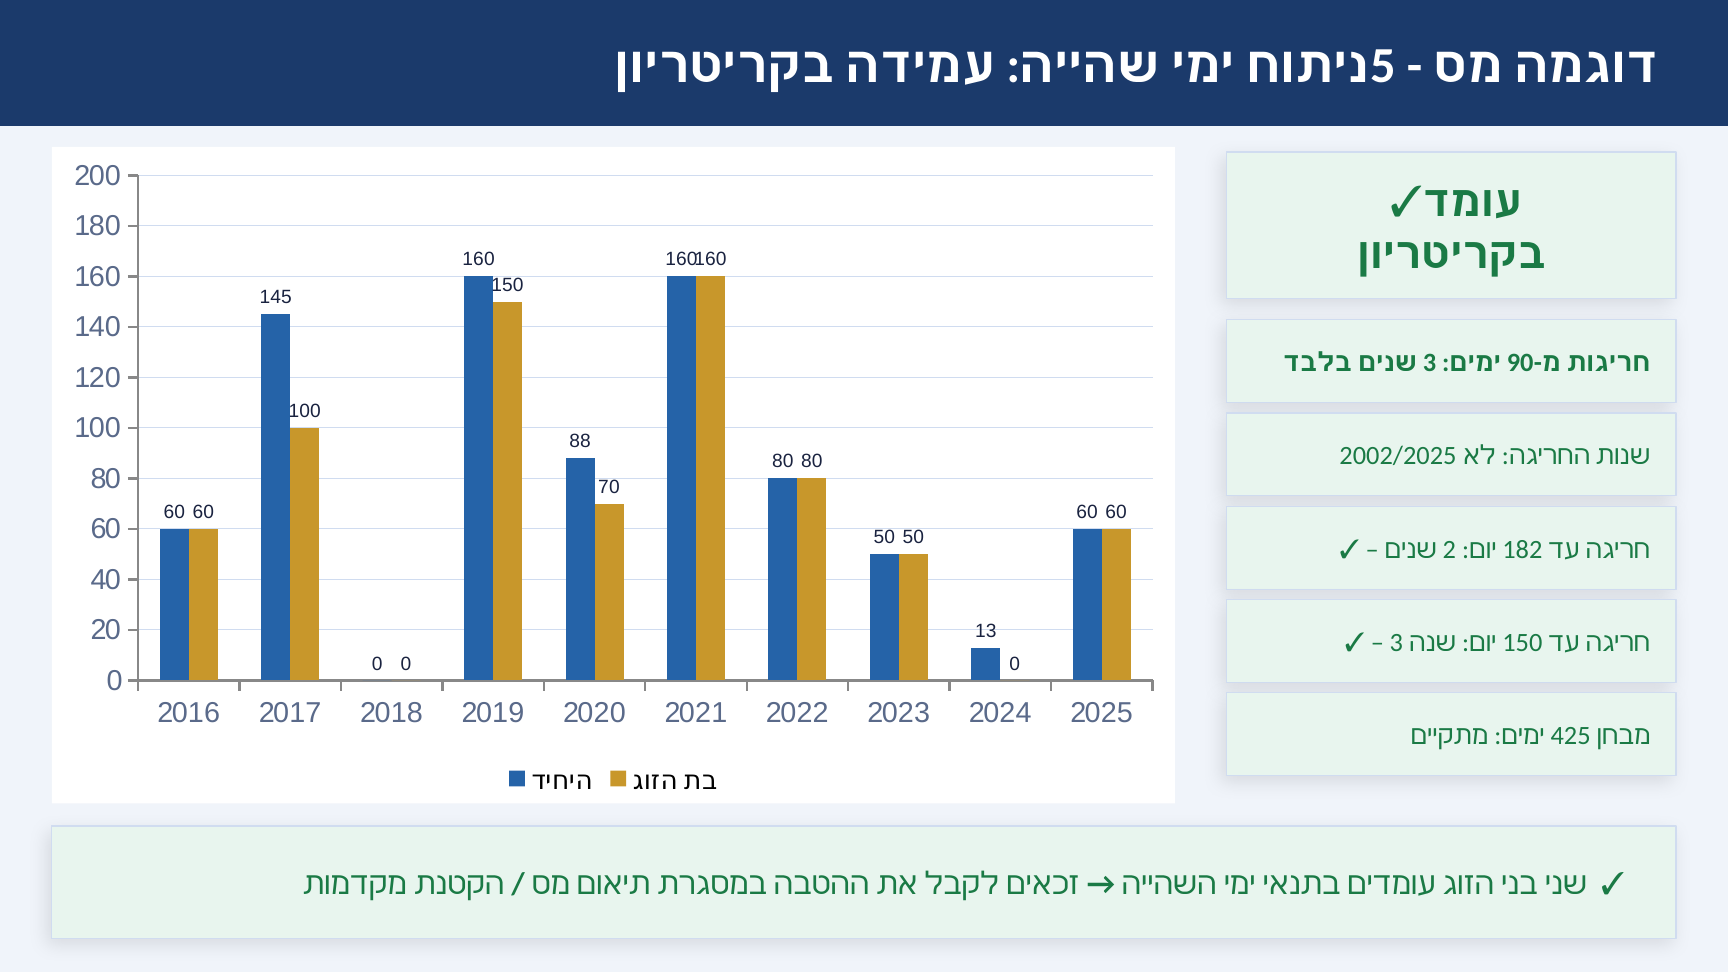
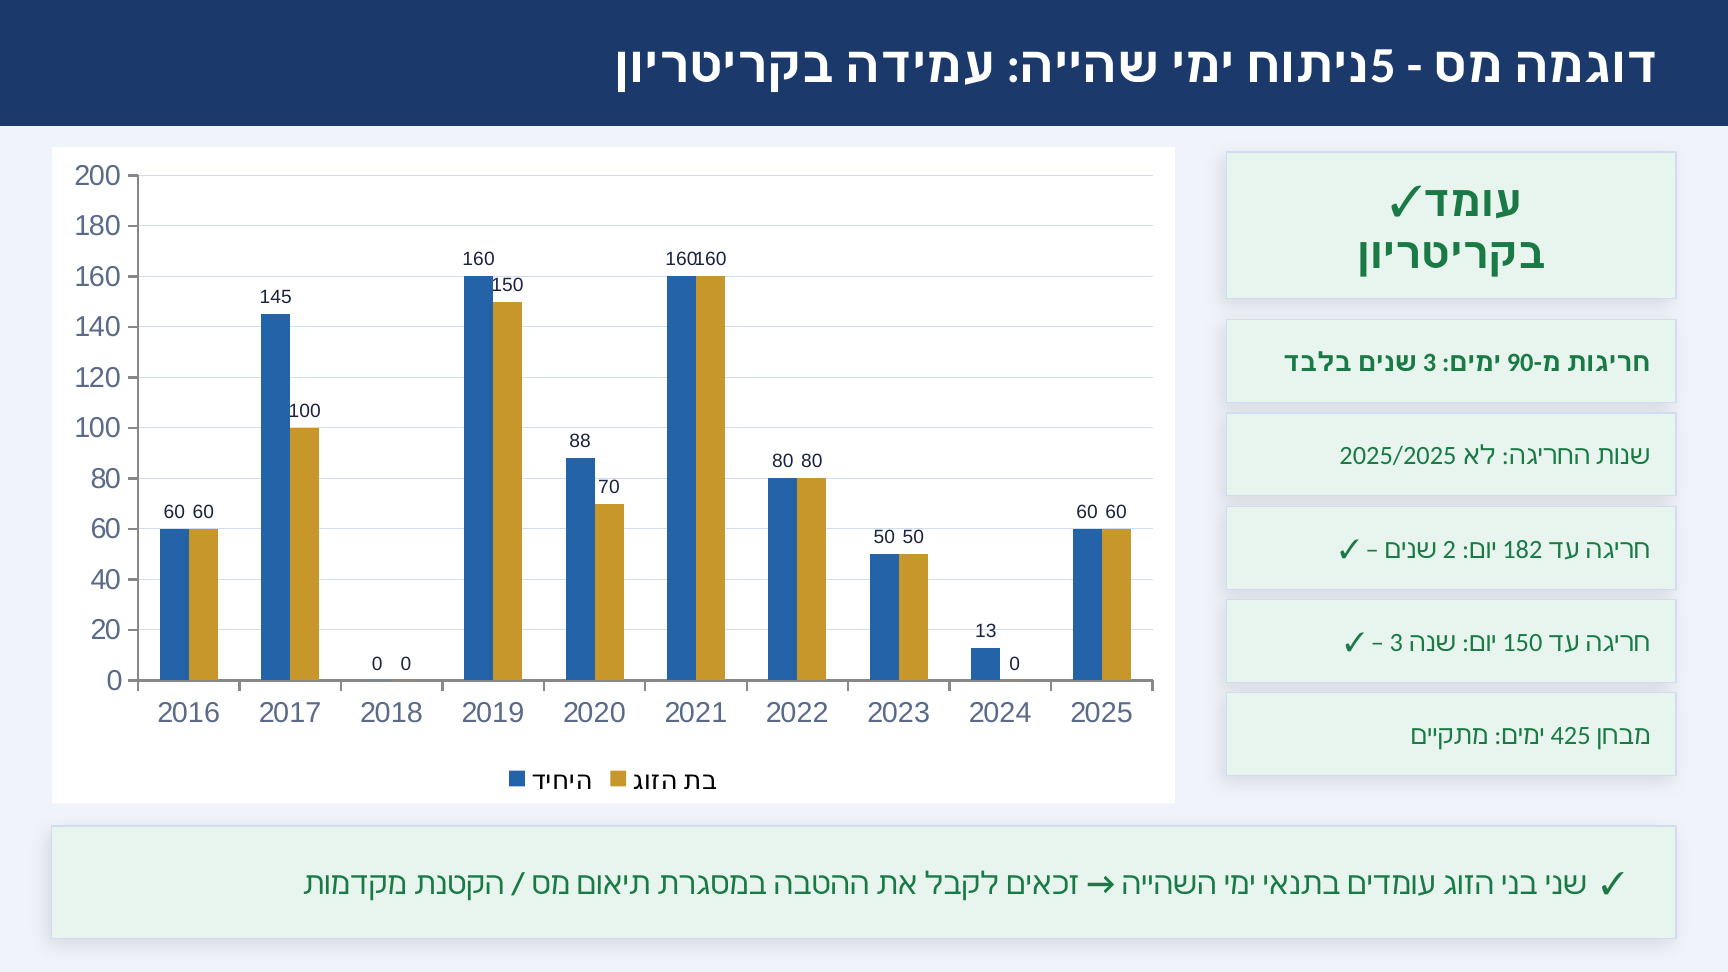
2002/2025: 2002/2025 -> 2025/2025 (1398, 456)
